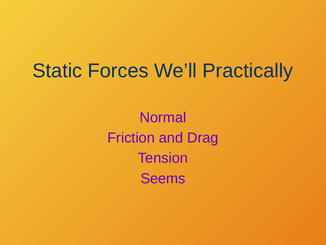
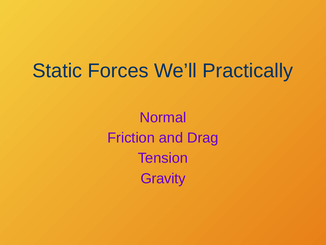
Seems: Seems -> Gravity (163, 178)
